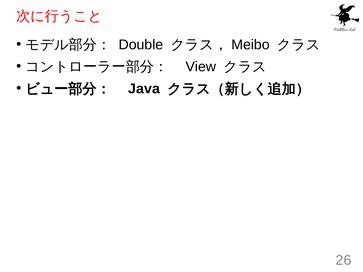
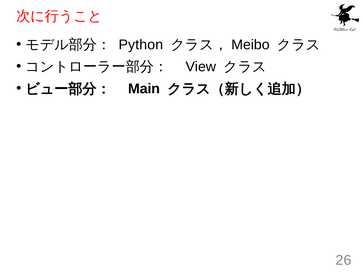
Double: Double -> Python (141, 45)
Java: Java -> Main (144, 89)
